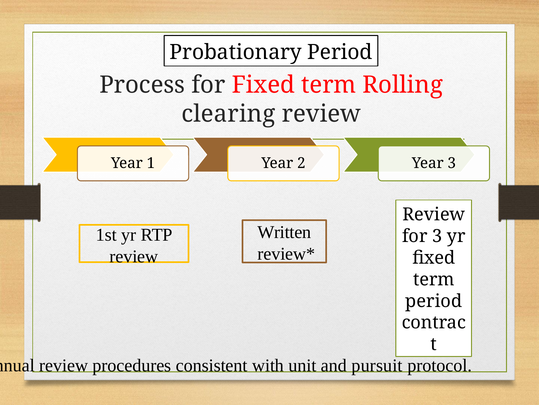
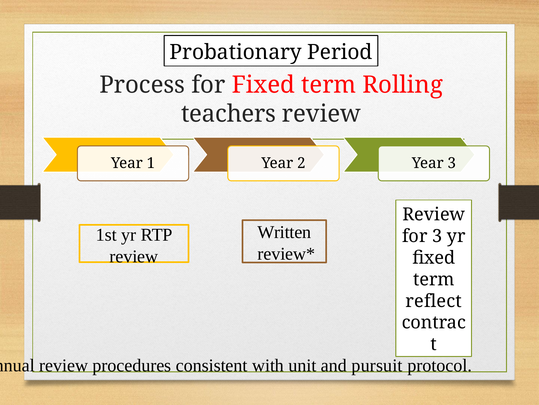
clearing: clearing -> teachers (229, 114)
period: period -> reflect (434, 301)
